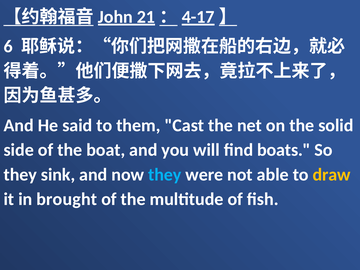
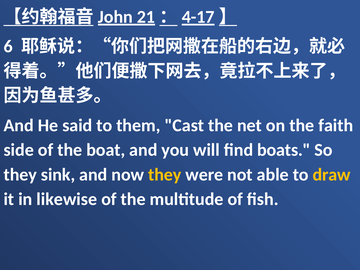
solid: solid -> faith (336, 125)
they colour: light blue -> yellow (165, 175)
brought: brought -> likewise (67, 199)
